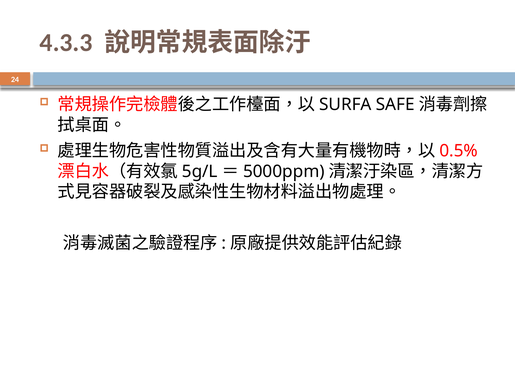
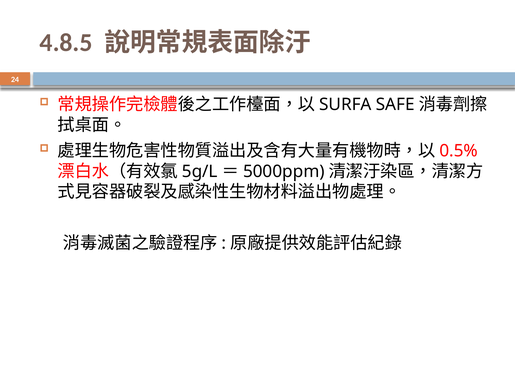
4.3.3: 4.3.3 -> 4.8.5 (66, 43)
